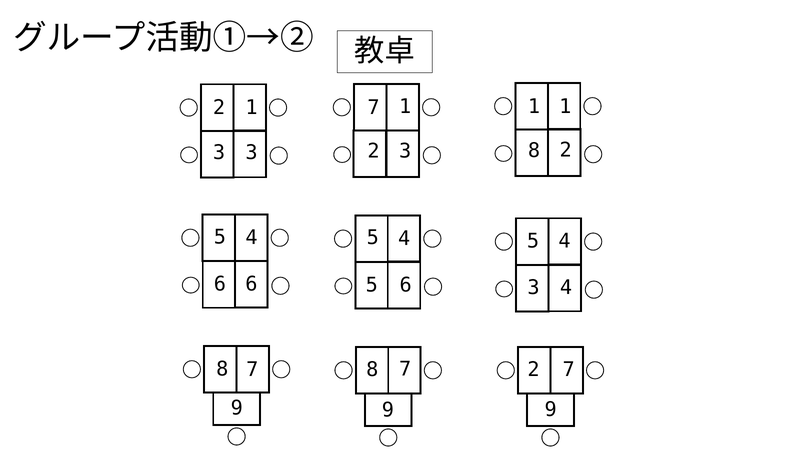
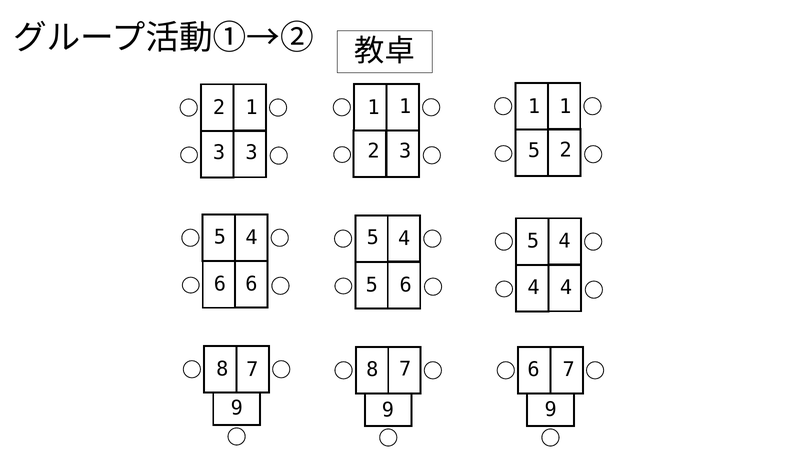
2 7: 7 -> 1 (373, 107)
8: 8 -> 5 (534, 151)
5 3: 3 -> 4 (534, 288)
2: 2 -> 6 (534, 370)
